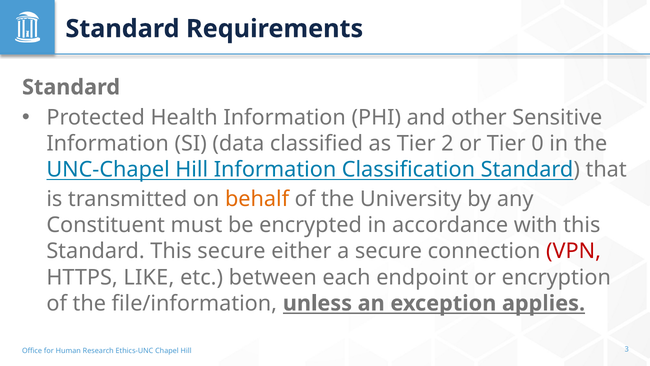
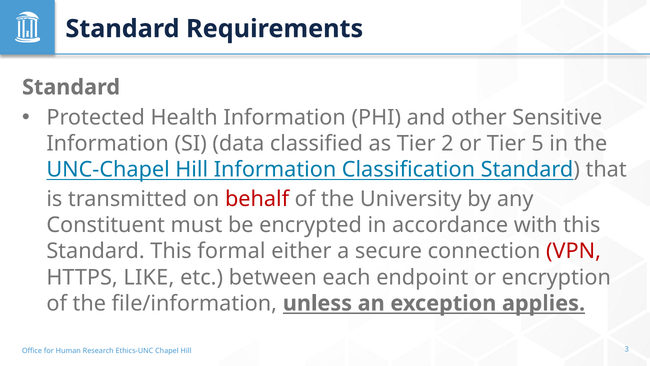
0: 0 -> 5 (537, 143)
behalf colour: orange -> red (257, 199)
This secure: secure -> formal (231, 251)
